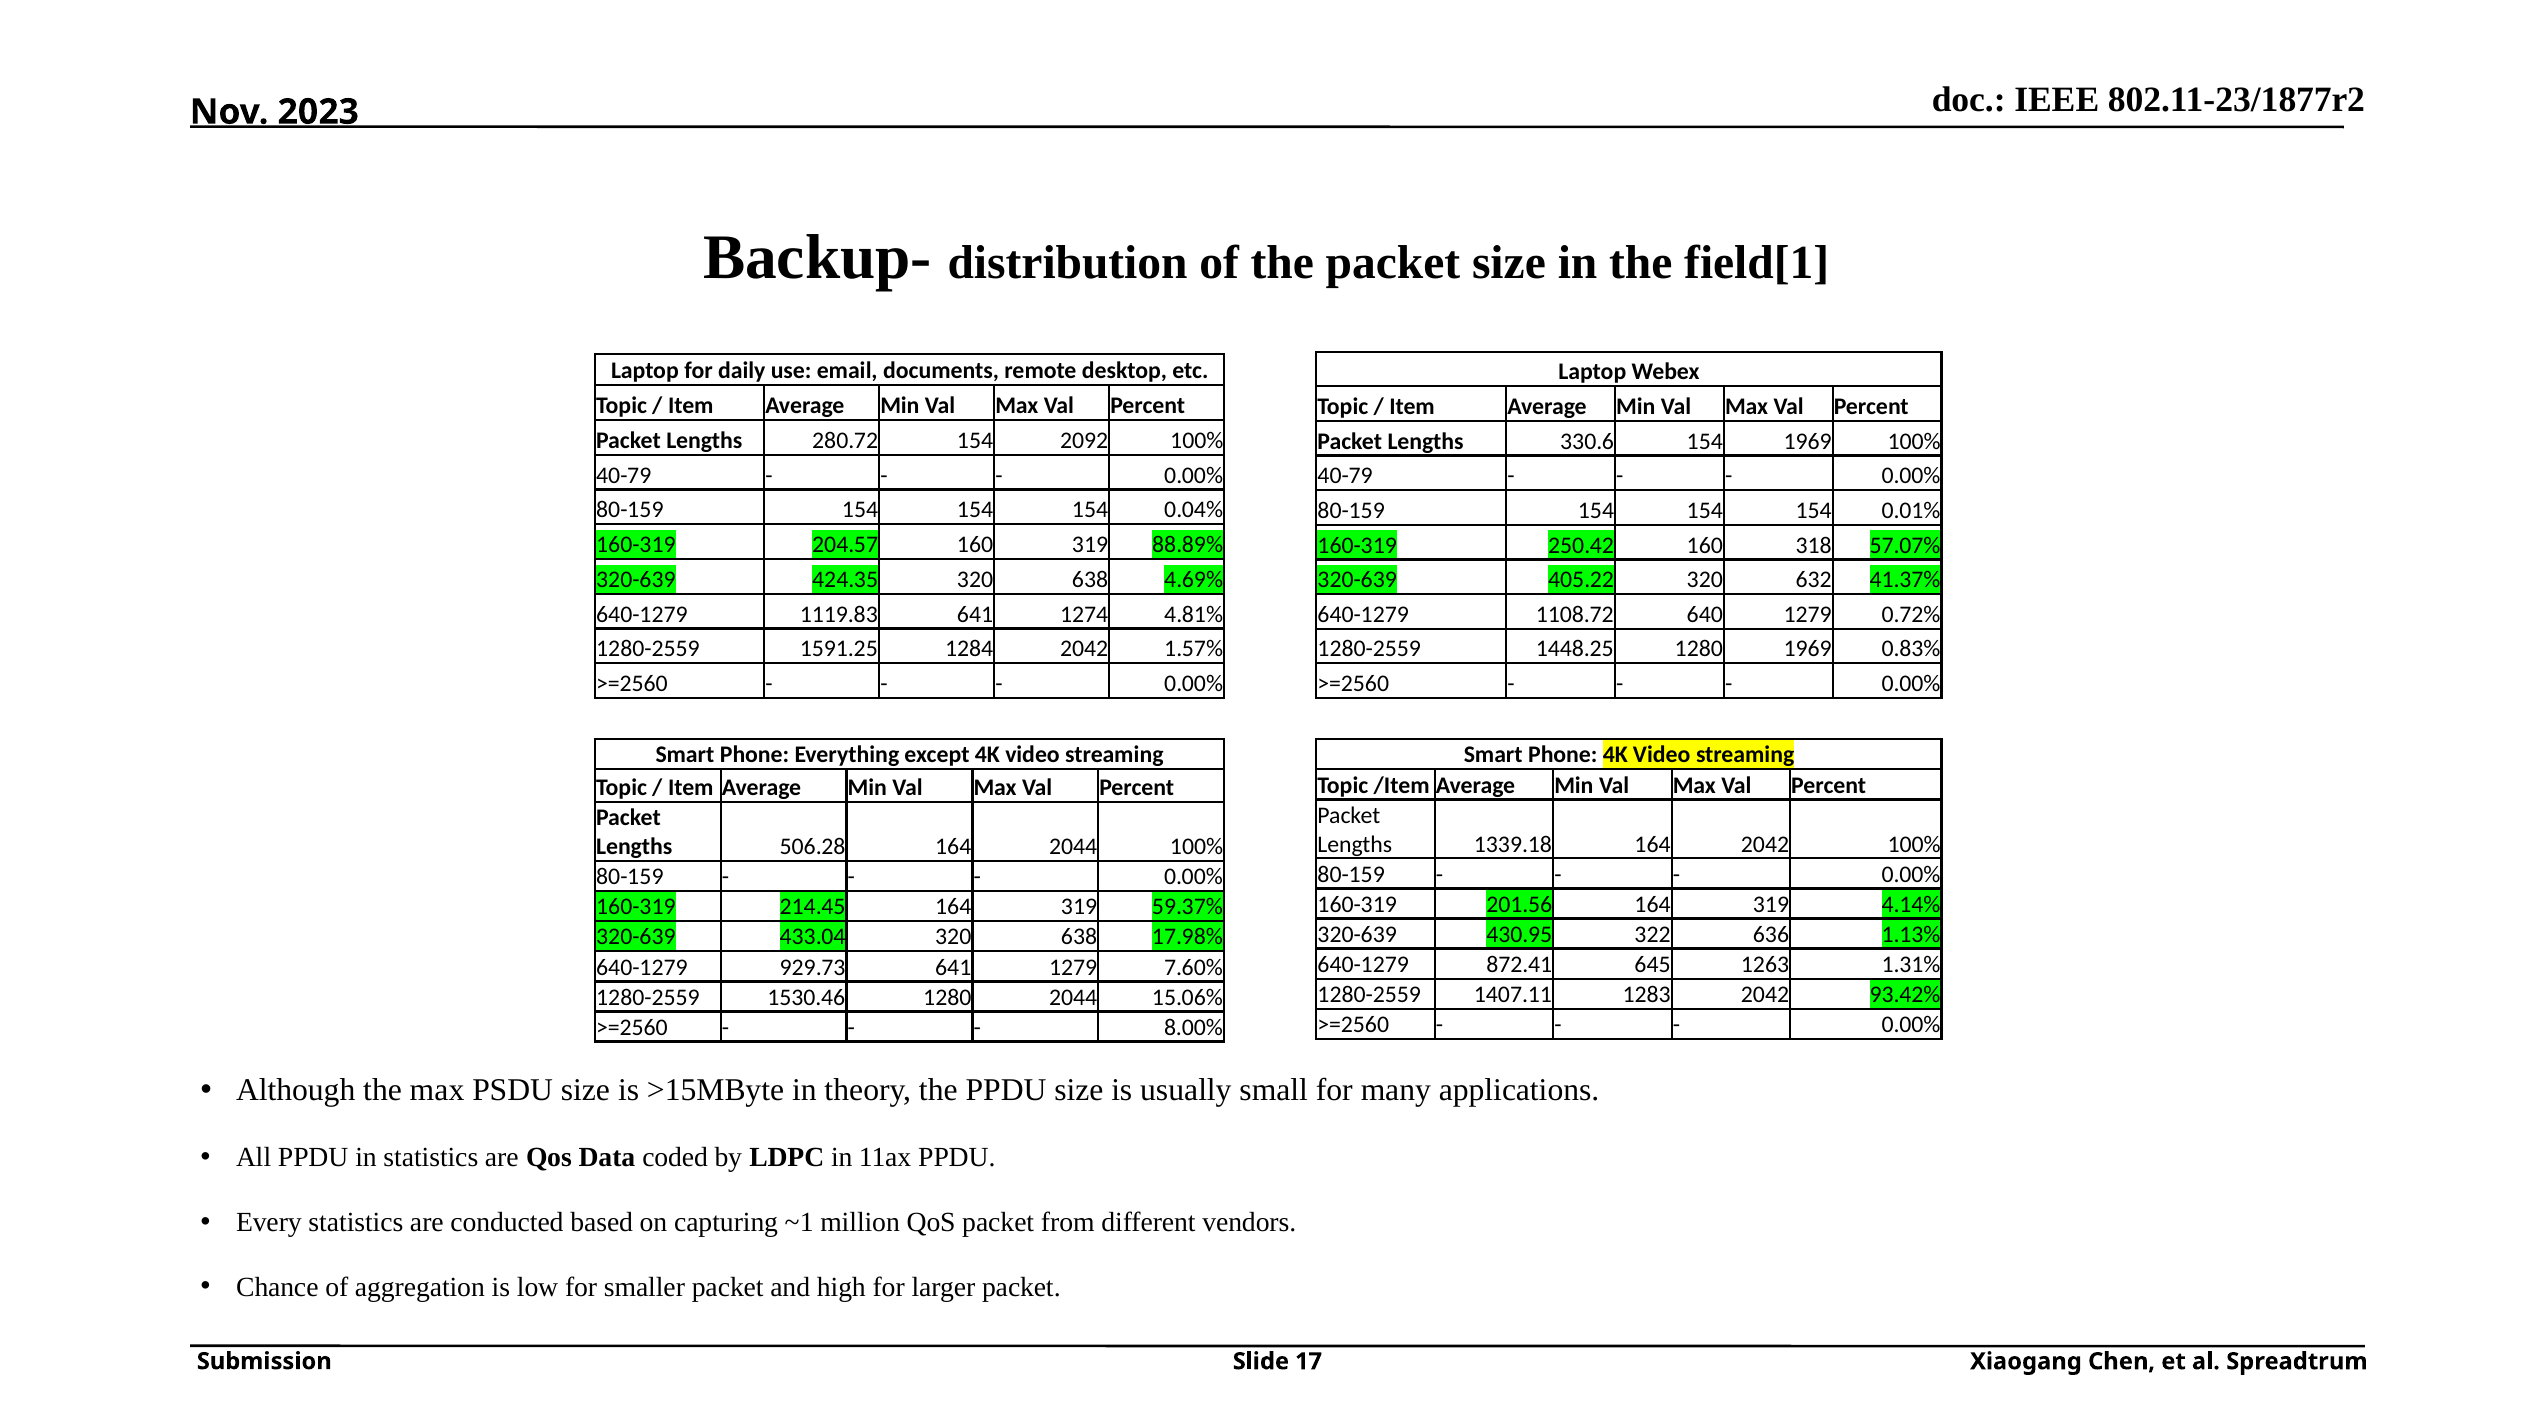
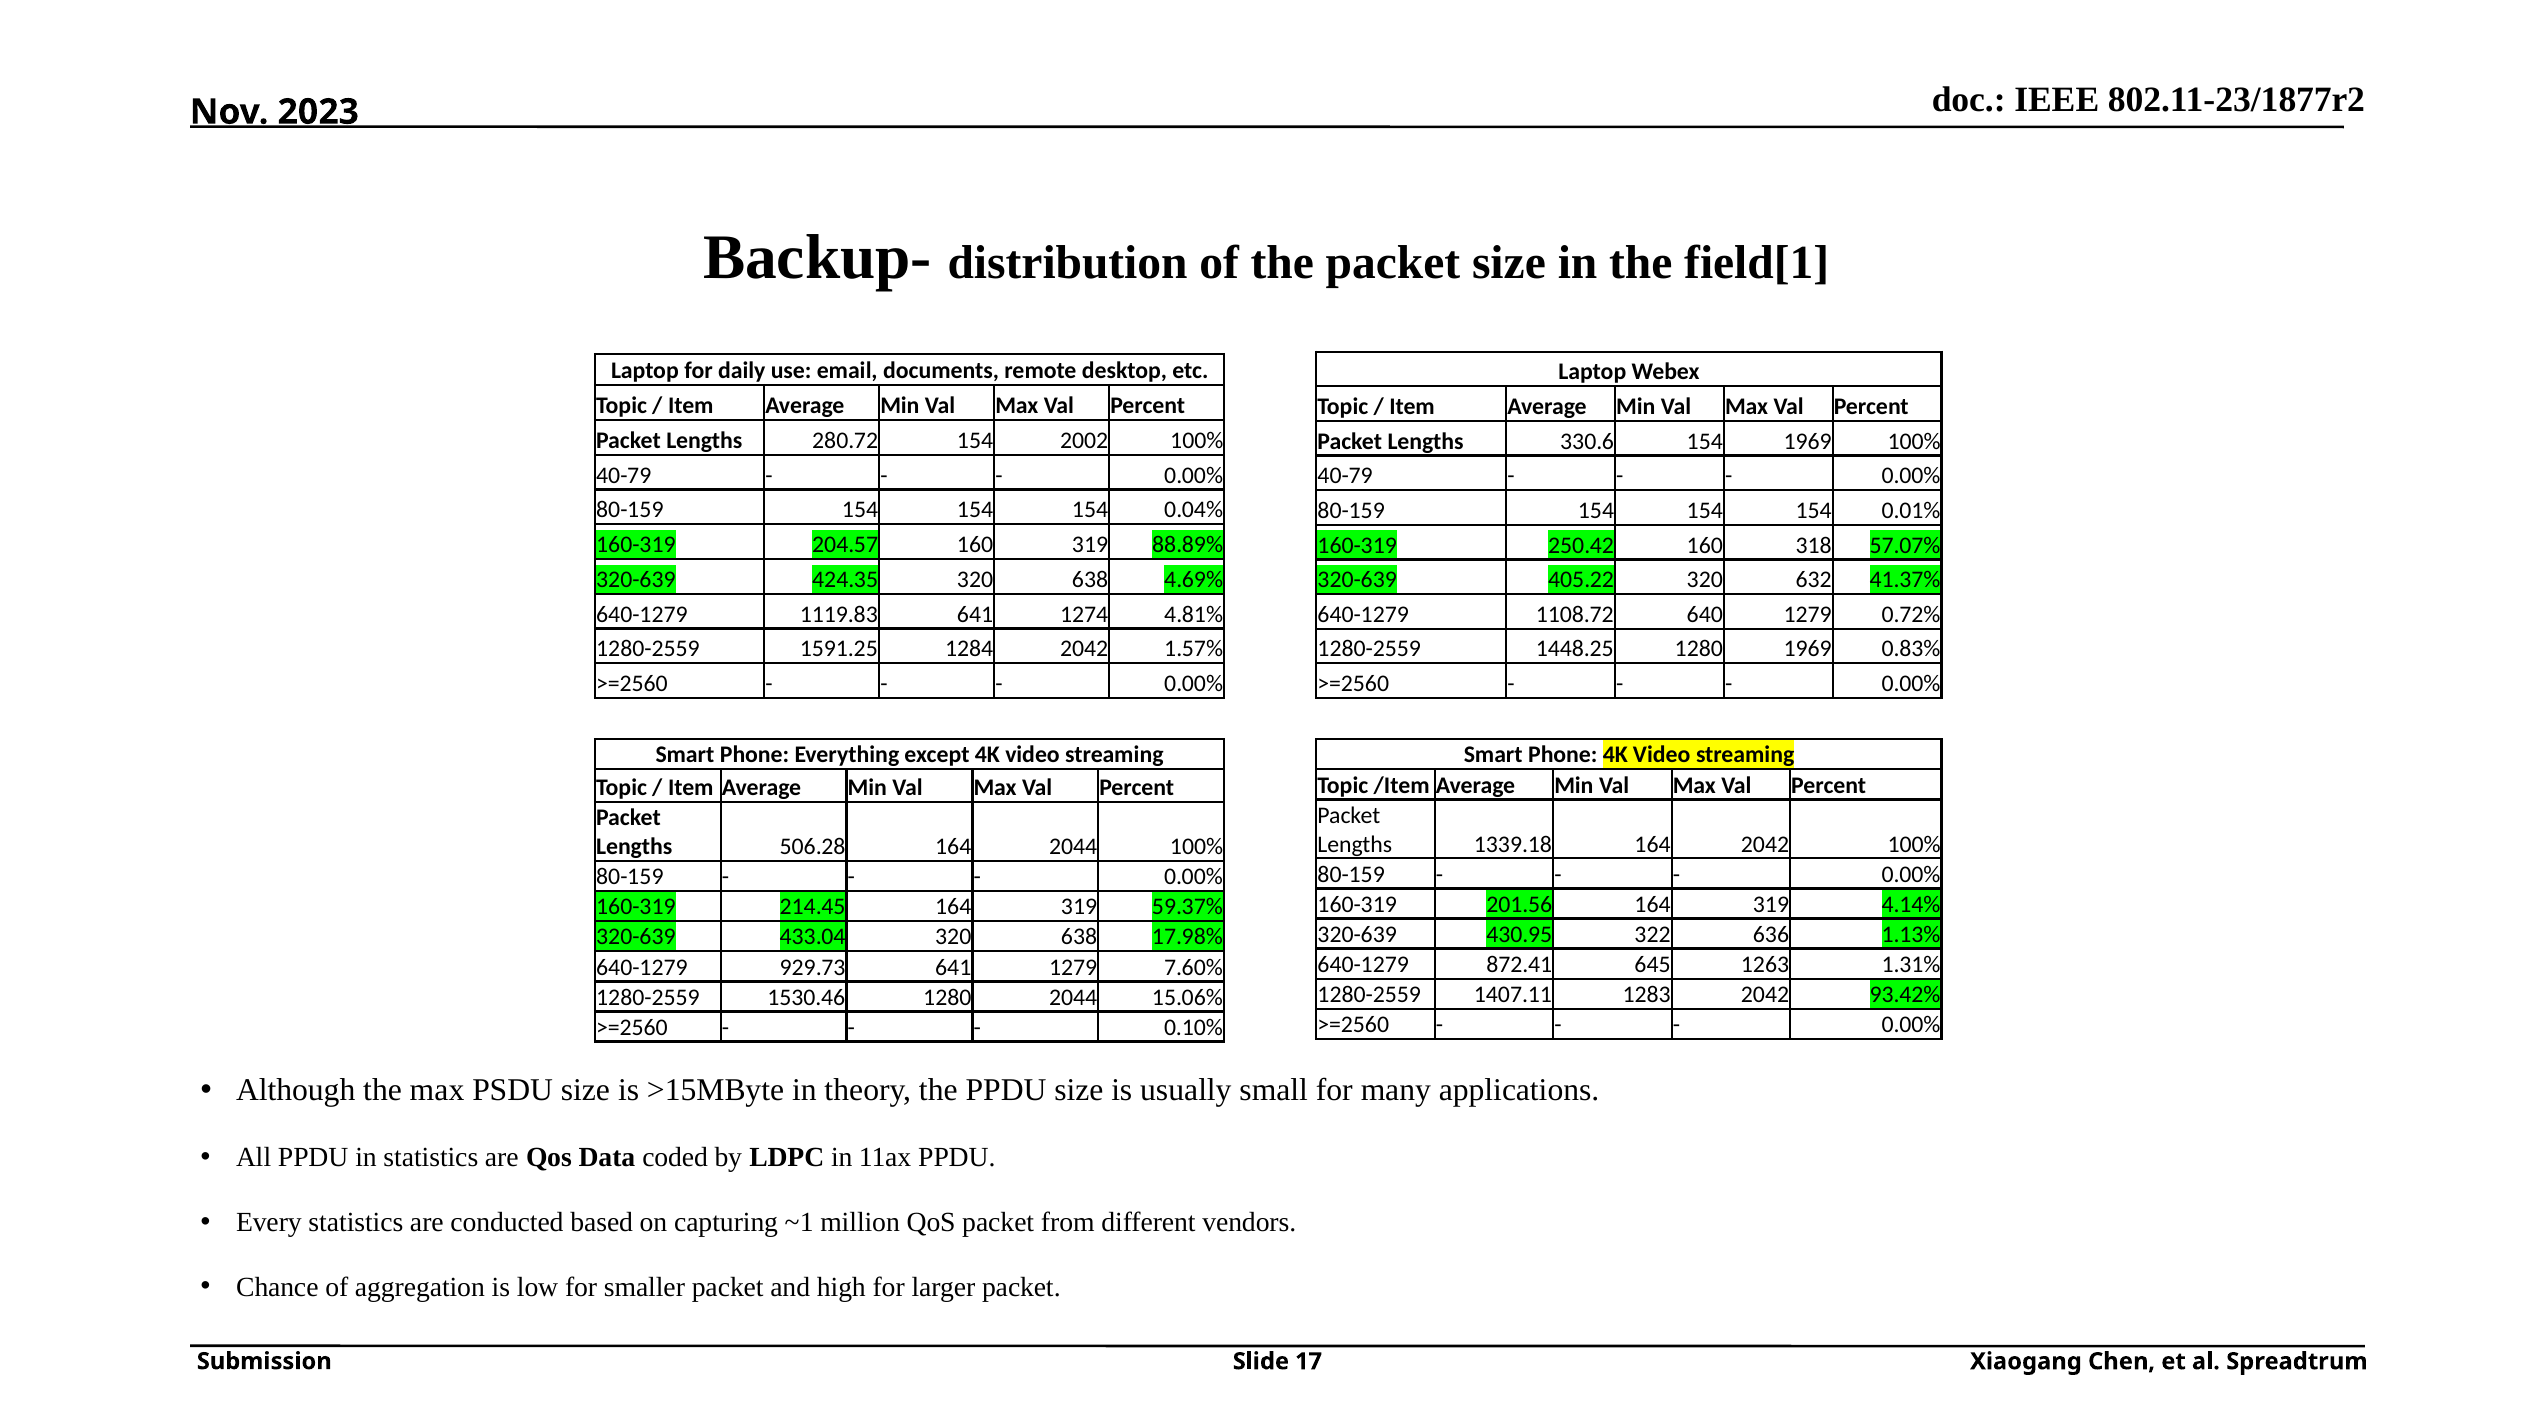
2092: 2092 -> 2002 (1084, 441)
8.00%: 8.00% -> 0.10% (1193, 1028)
